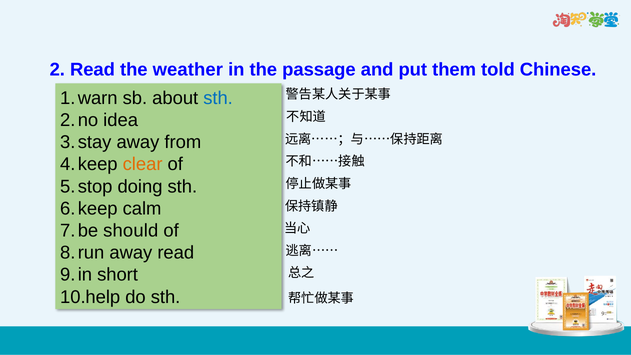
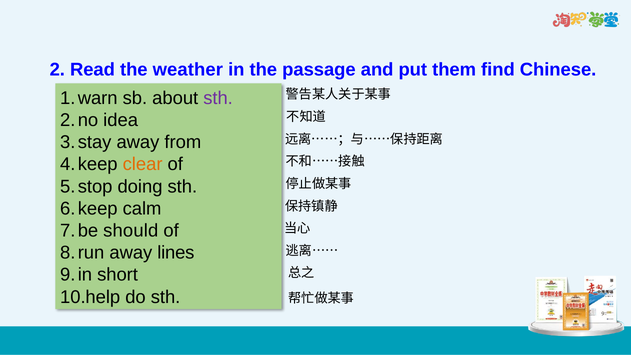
told: told -> find (498, 70)
sth colour: blue -> purple (218, 98)
away read: read -> lines (176, 253)
